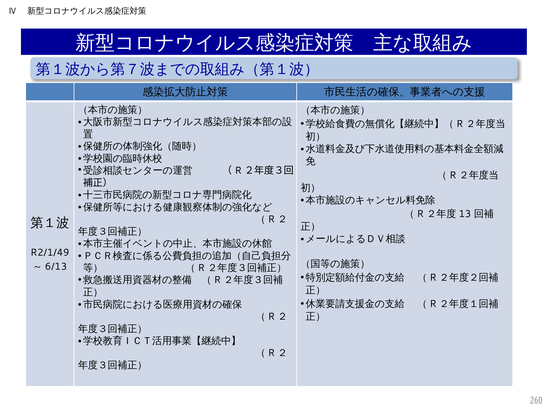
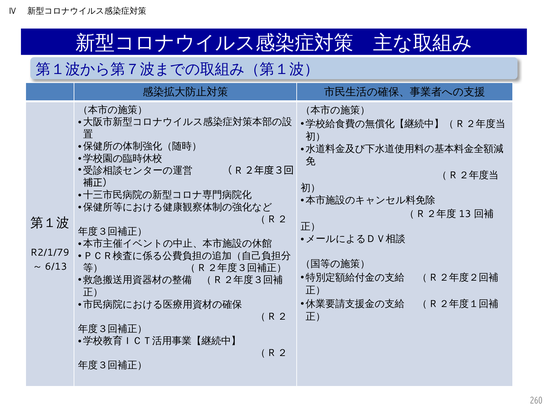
R2/1/49: R2/1/49 -> R2/1/79 (50, 253)
